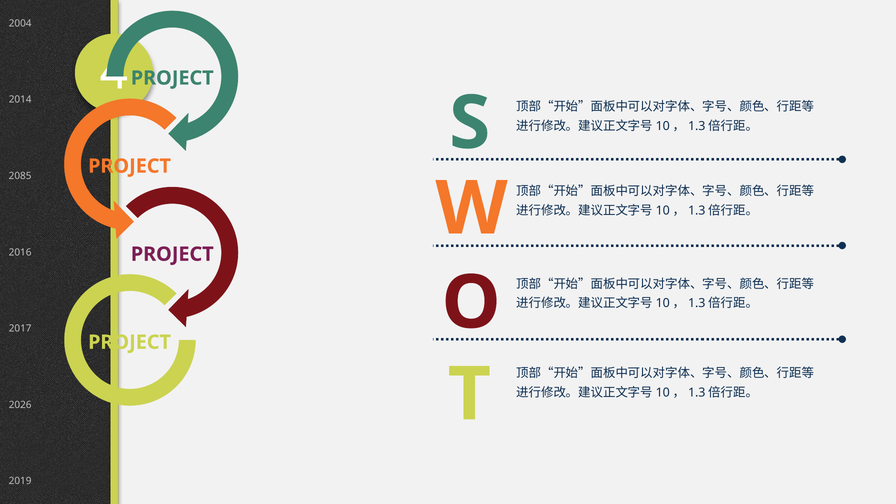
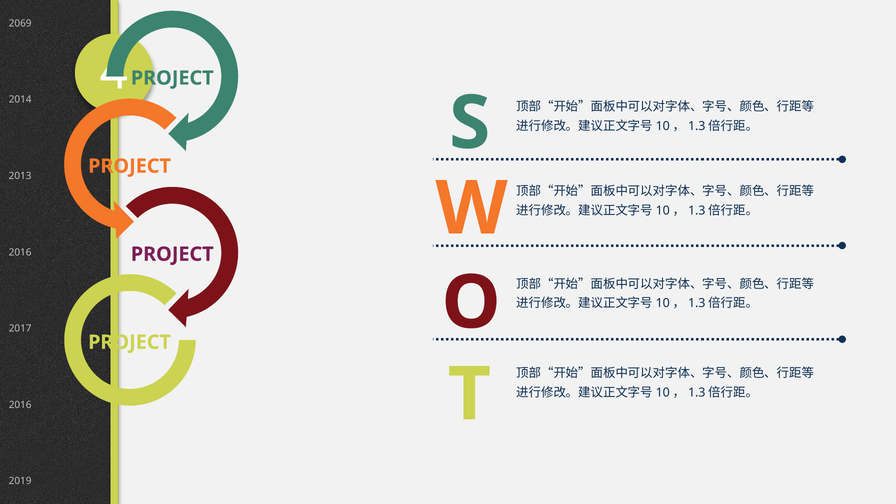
2004: 2004 -> 2069 (20, 23)
2085: 2085 -> 2013 (20, 176)
2026: 2026 -> 2016 (20, 405)
